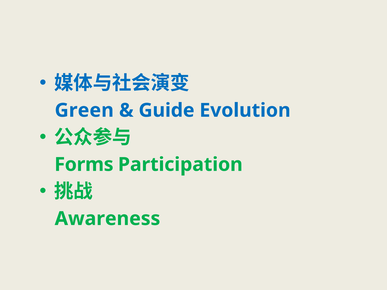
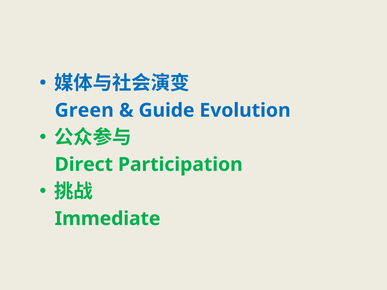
Forms: Forms -> Direct (84, 165)
Awareness: Awareness -> Immediate (108, 219)
